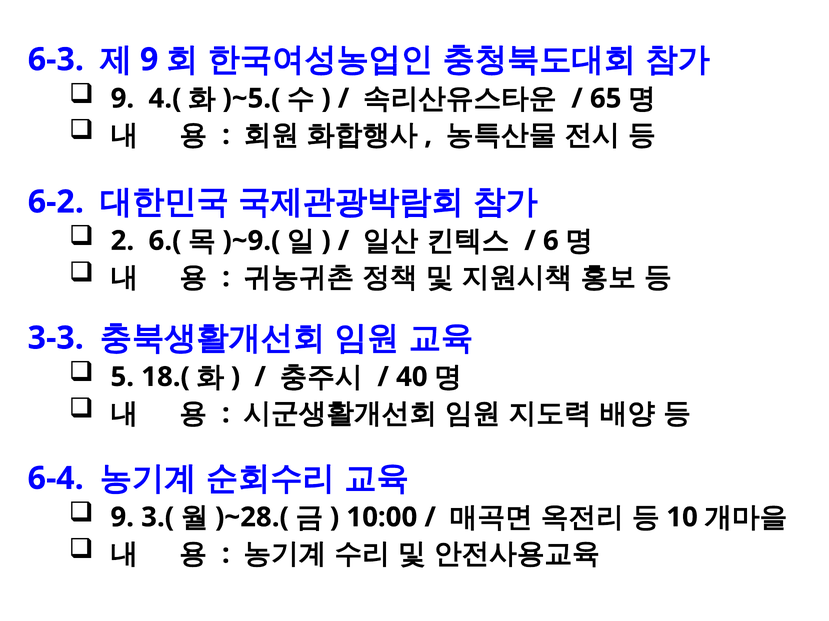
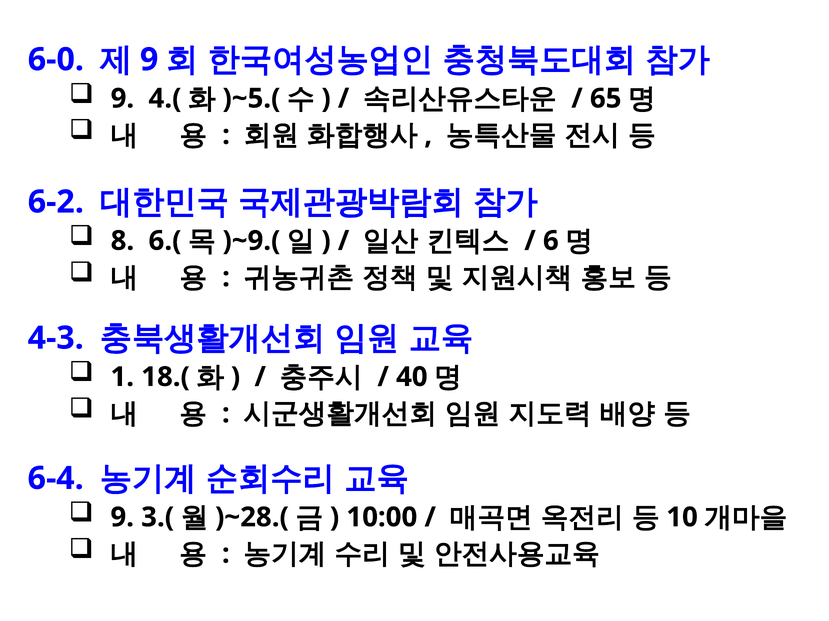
6-3: 6-3 -> 6-0 (56, 60)
2: 2 -> 8 (122, 241)
3-3: 3-3 -> 4-3 (56, 338)
5: 5 -> 1 (122, 377)
